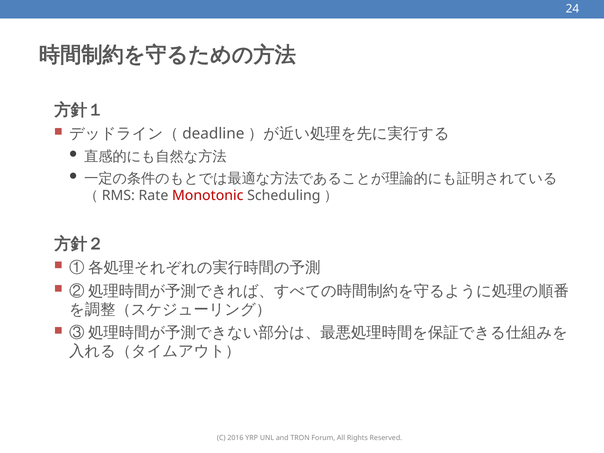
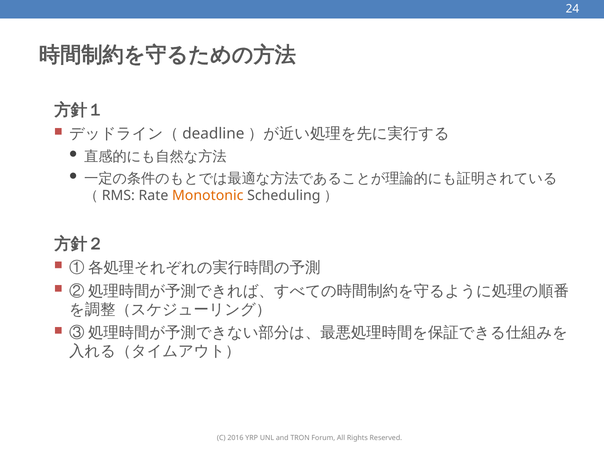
Monotonic colour: red -> orange (208, 195)
